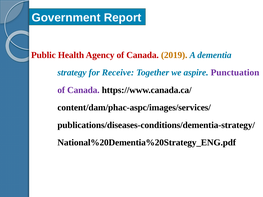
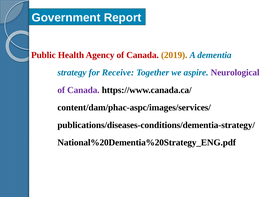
Punctuation: Punctuation -> Neurological (235, 73)
